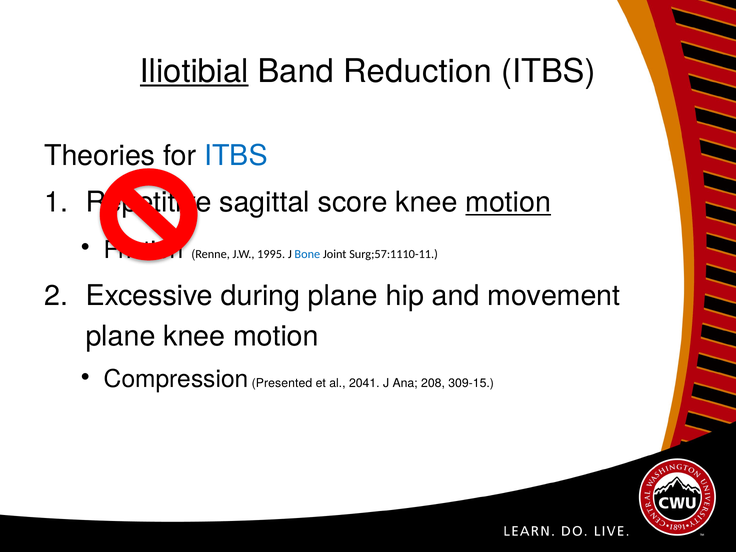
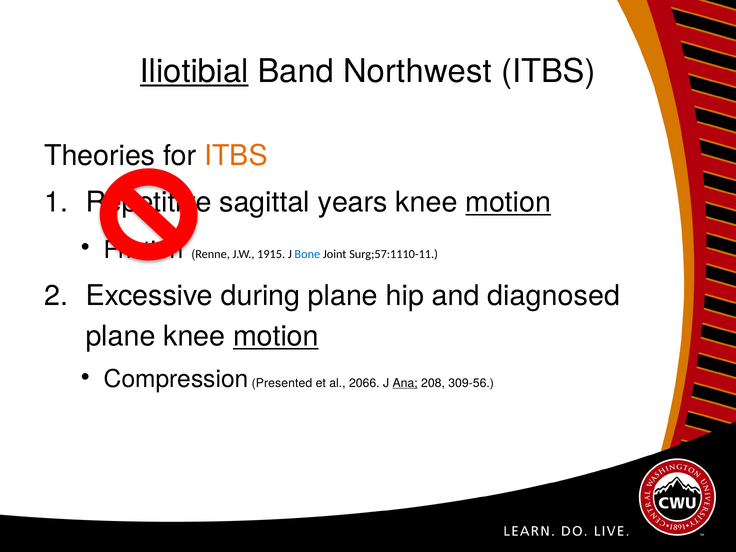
Reduction: Reduction -> Northwest (418, 71)
ITBS colour: blue -> orange (236, 156)
score: score -> years (353, 202)
1995: 1995 -> 1915 (271, 254)
movement: movement -> diagnosed (554, 296)
motion underline: none -> present (276, 336)
2041: 2041 -> 2066 (364, 383)
Ana underline: none -> present (405, 383)
309-15: 309-15 -> 309-56 (471, 383)
